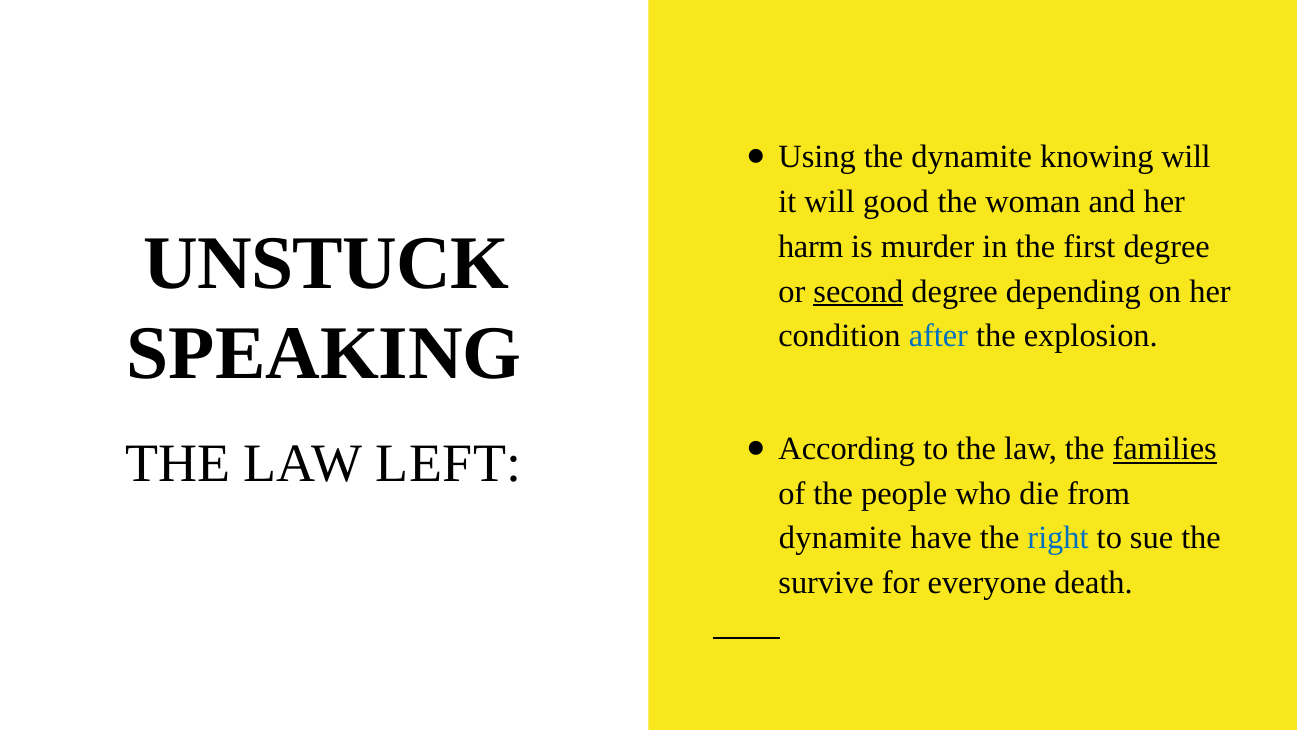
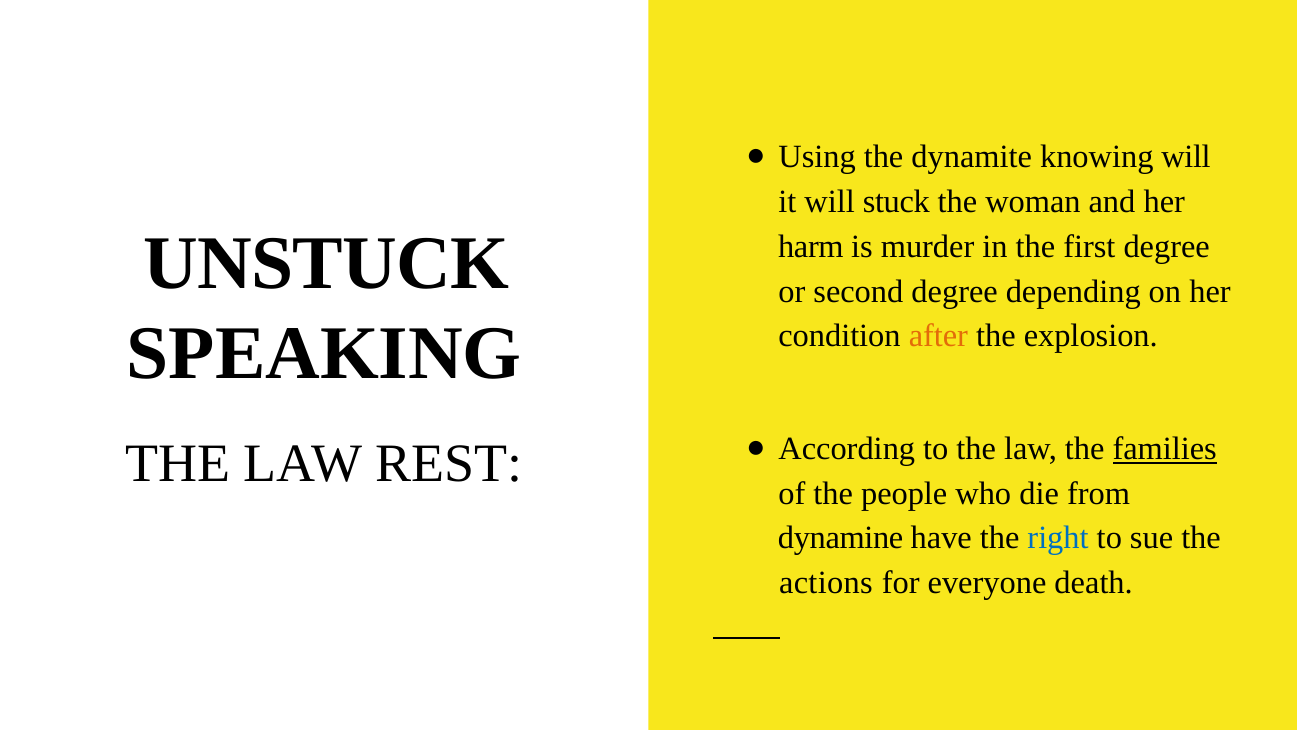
good: good -> stuck (896, 202)
second underline: present -> none (858, 291)
after colour: blue -> orange (938, 336)
LEFT: LEFT -> REST (449, 464)
dynamite: dynamite -> dynamine (841, 538)
survive: survive -> actions (826, 583)
